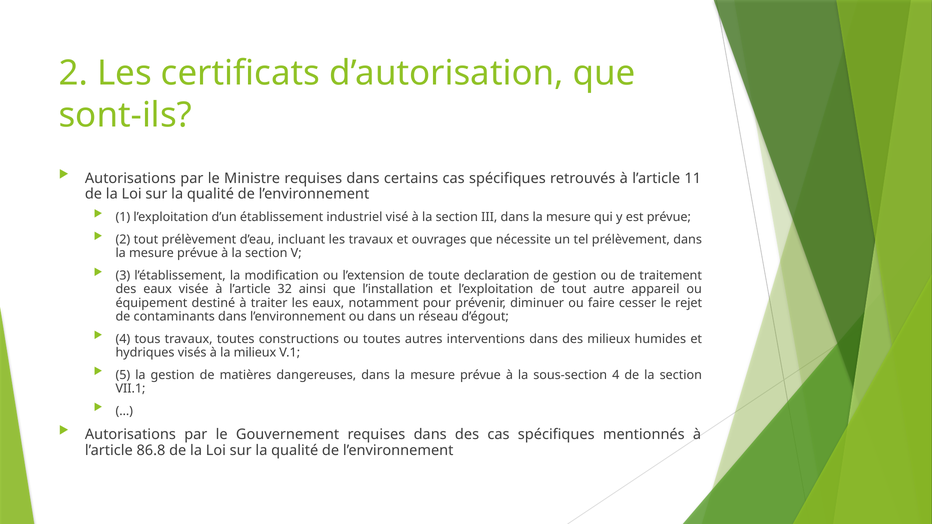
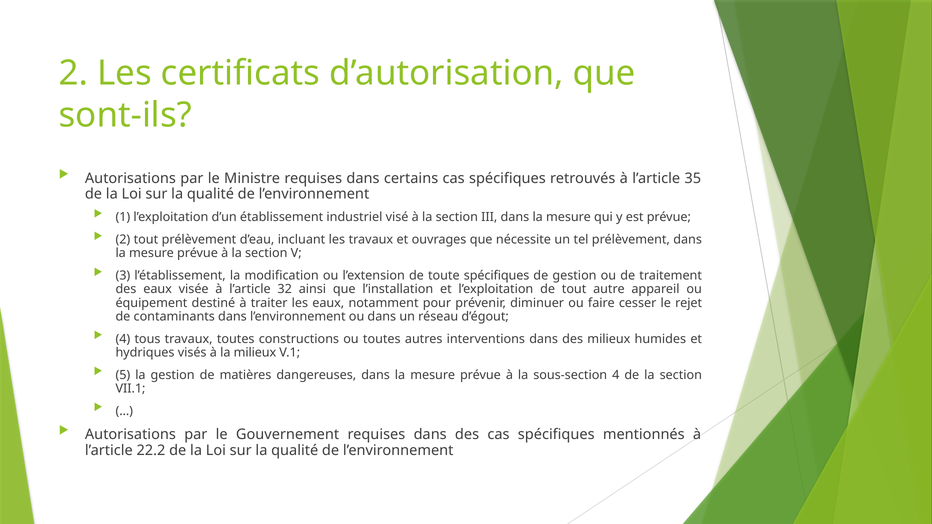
11: 11 -> 35 (693, 178)
toute declaration: declaration -> spécifiques (497, 276)
86.8: 86.8 -> 22.2 (151, 451)
